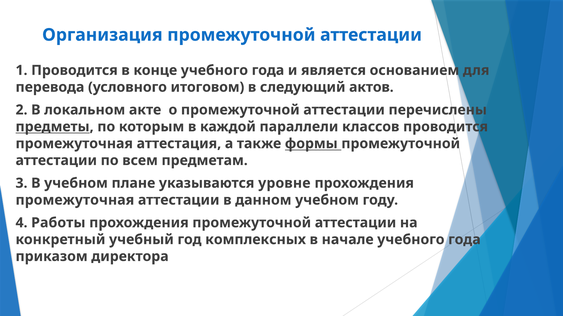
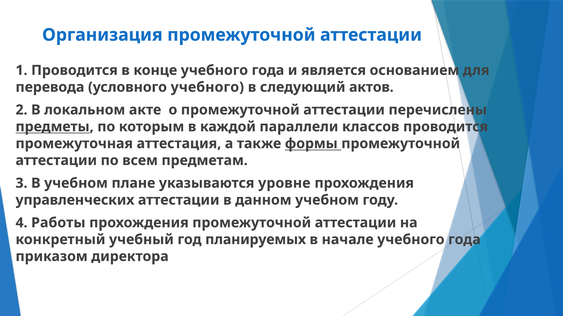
условного итоговом: итоговом -> учебного (207, 87)
промежуточная: промежуточная -> управленческих (75, 200)
комплексных: комплексных -> планируемых (256, 240)
